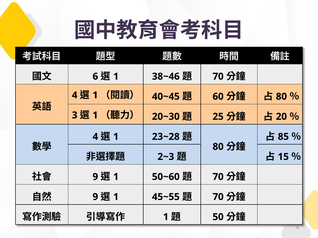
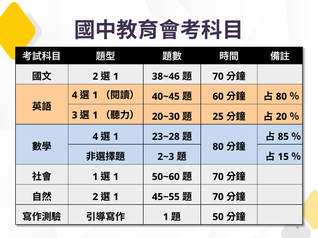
6: 6 -> 2 (95, 77)
9: 9 -> 1 (95, 177)
9: 9 -> 2 (95, 197)
